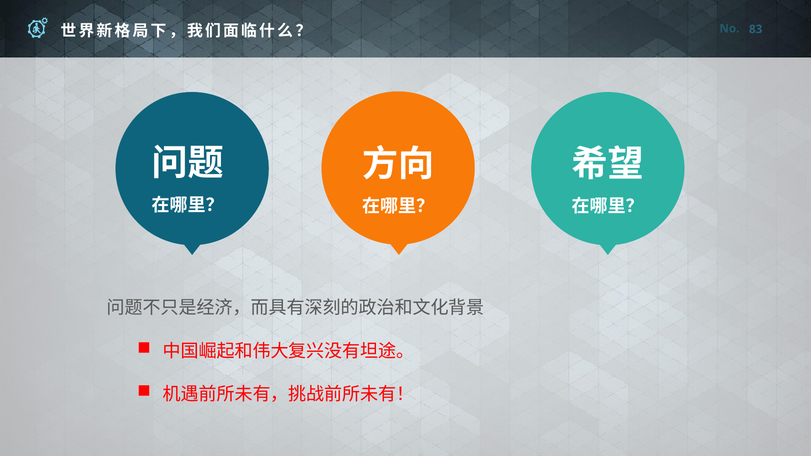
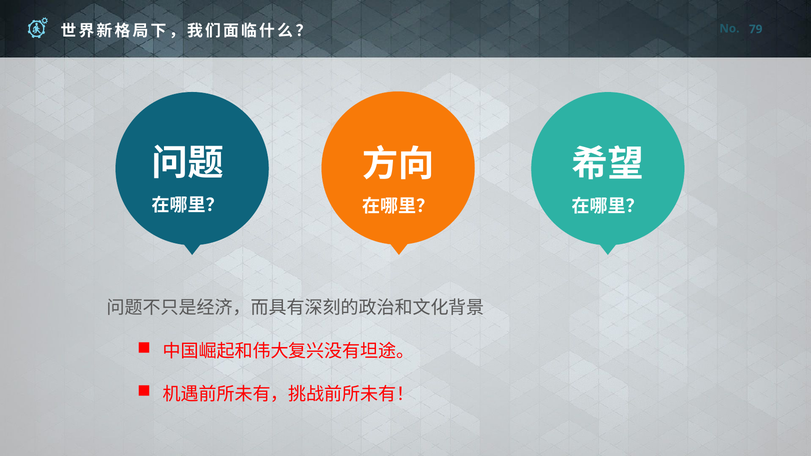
83: 83 -> 79 (756, 29)
